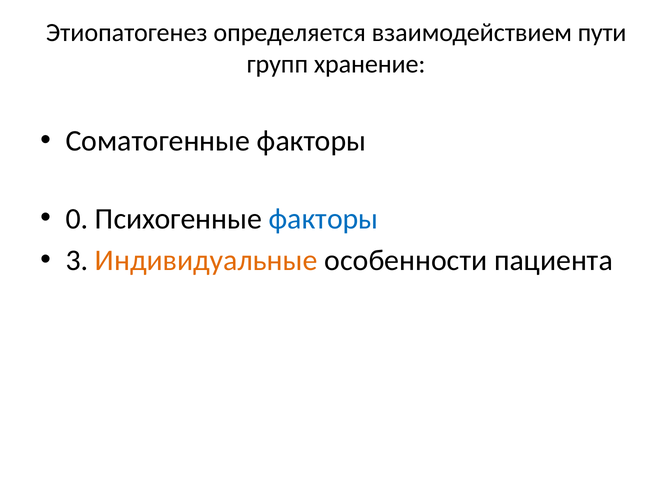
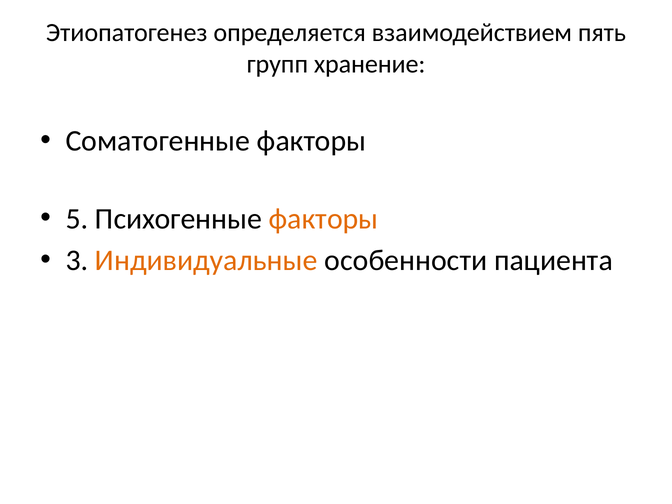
пути: пути -> пять (602, 33)
0: 0 -> 5 (77, 219)
факторы colour: blue -> orange (324, 219)
